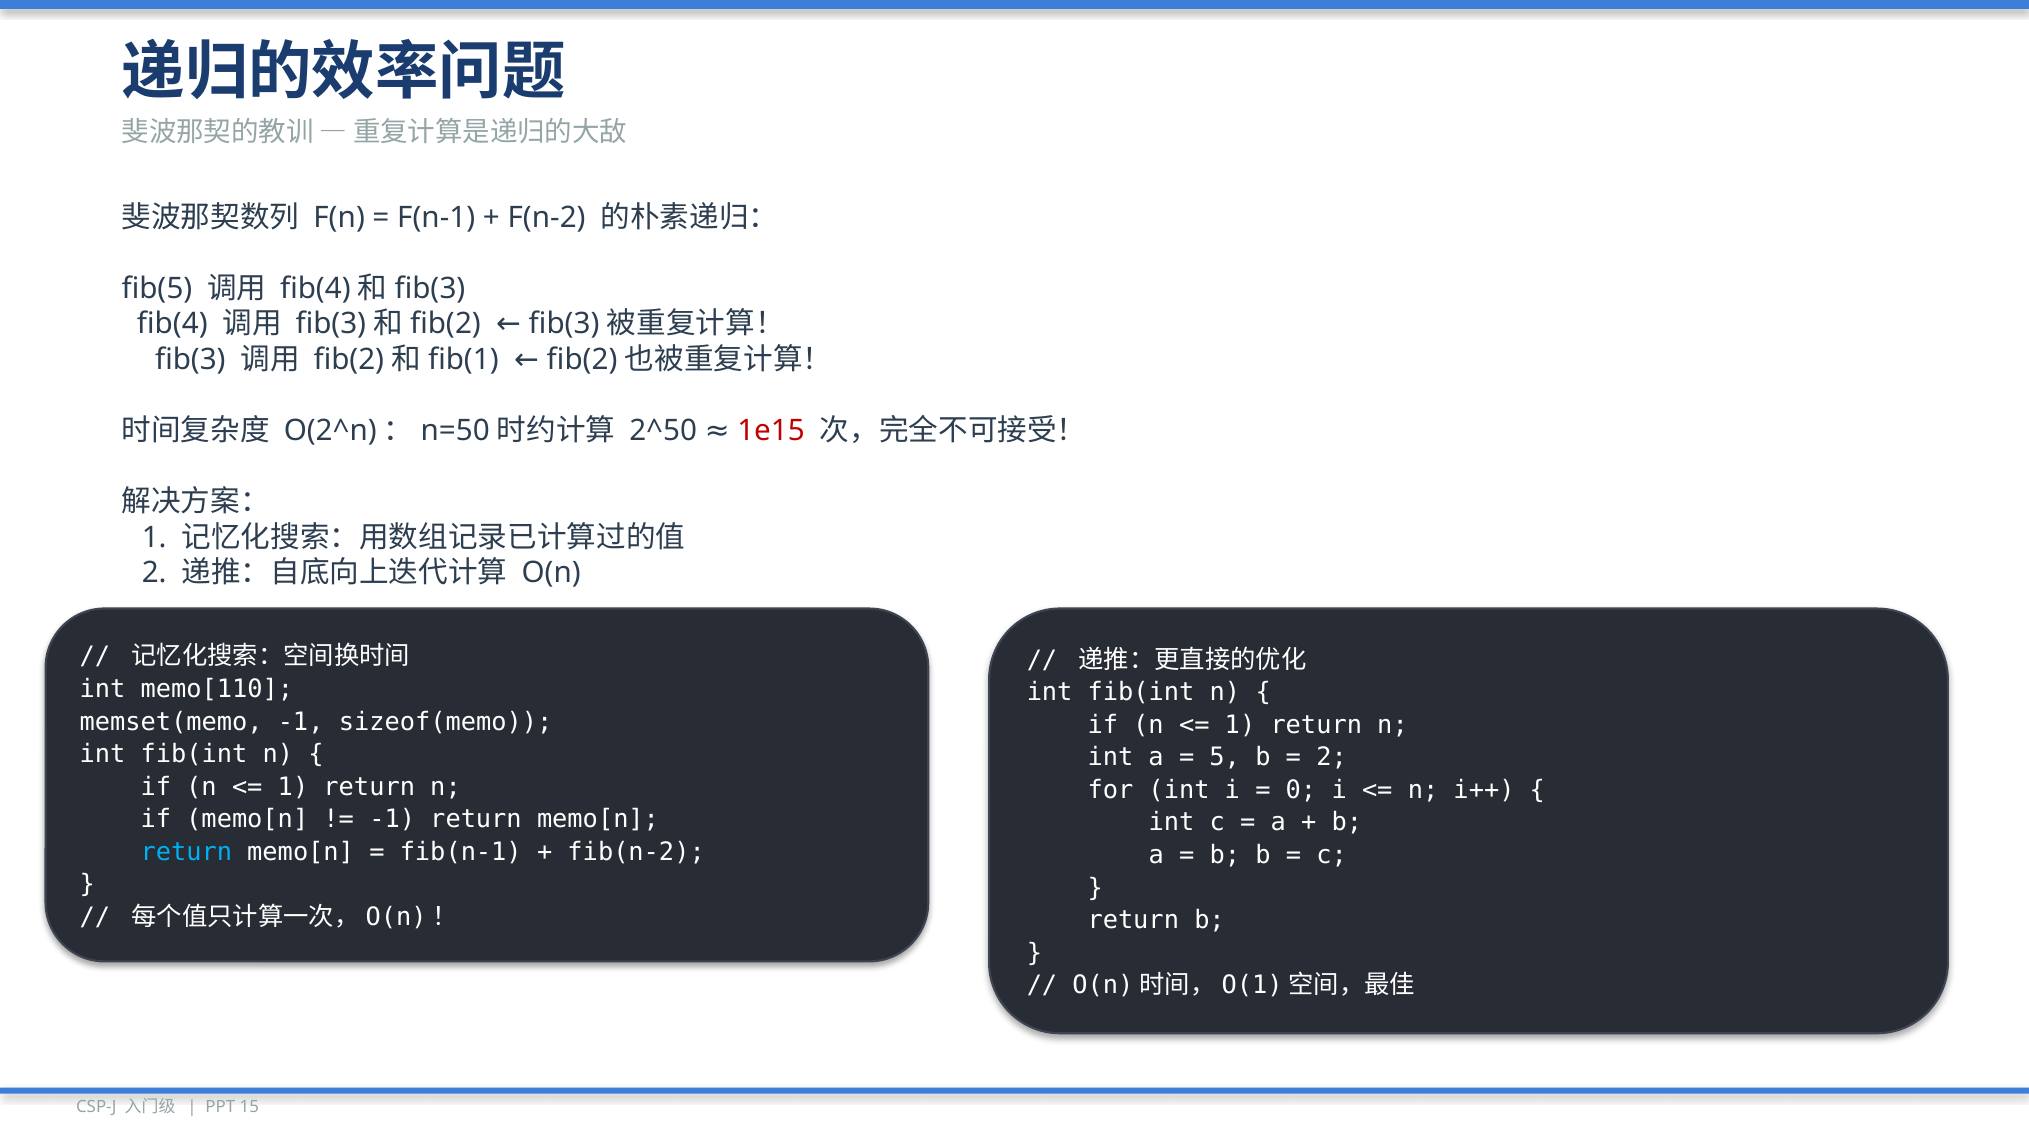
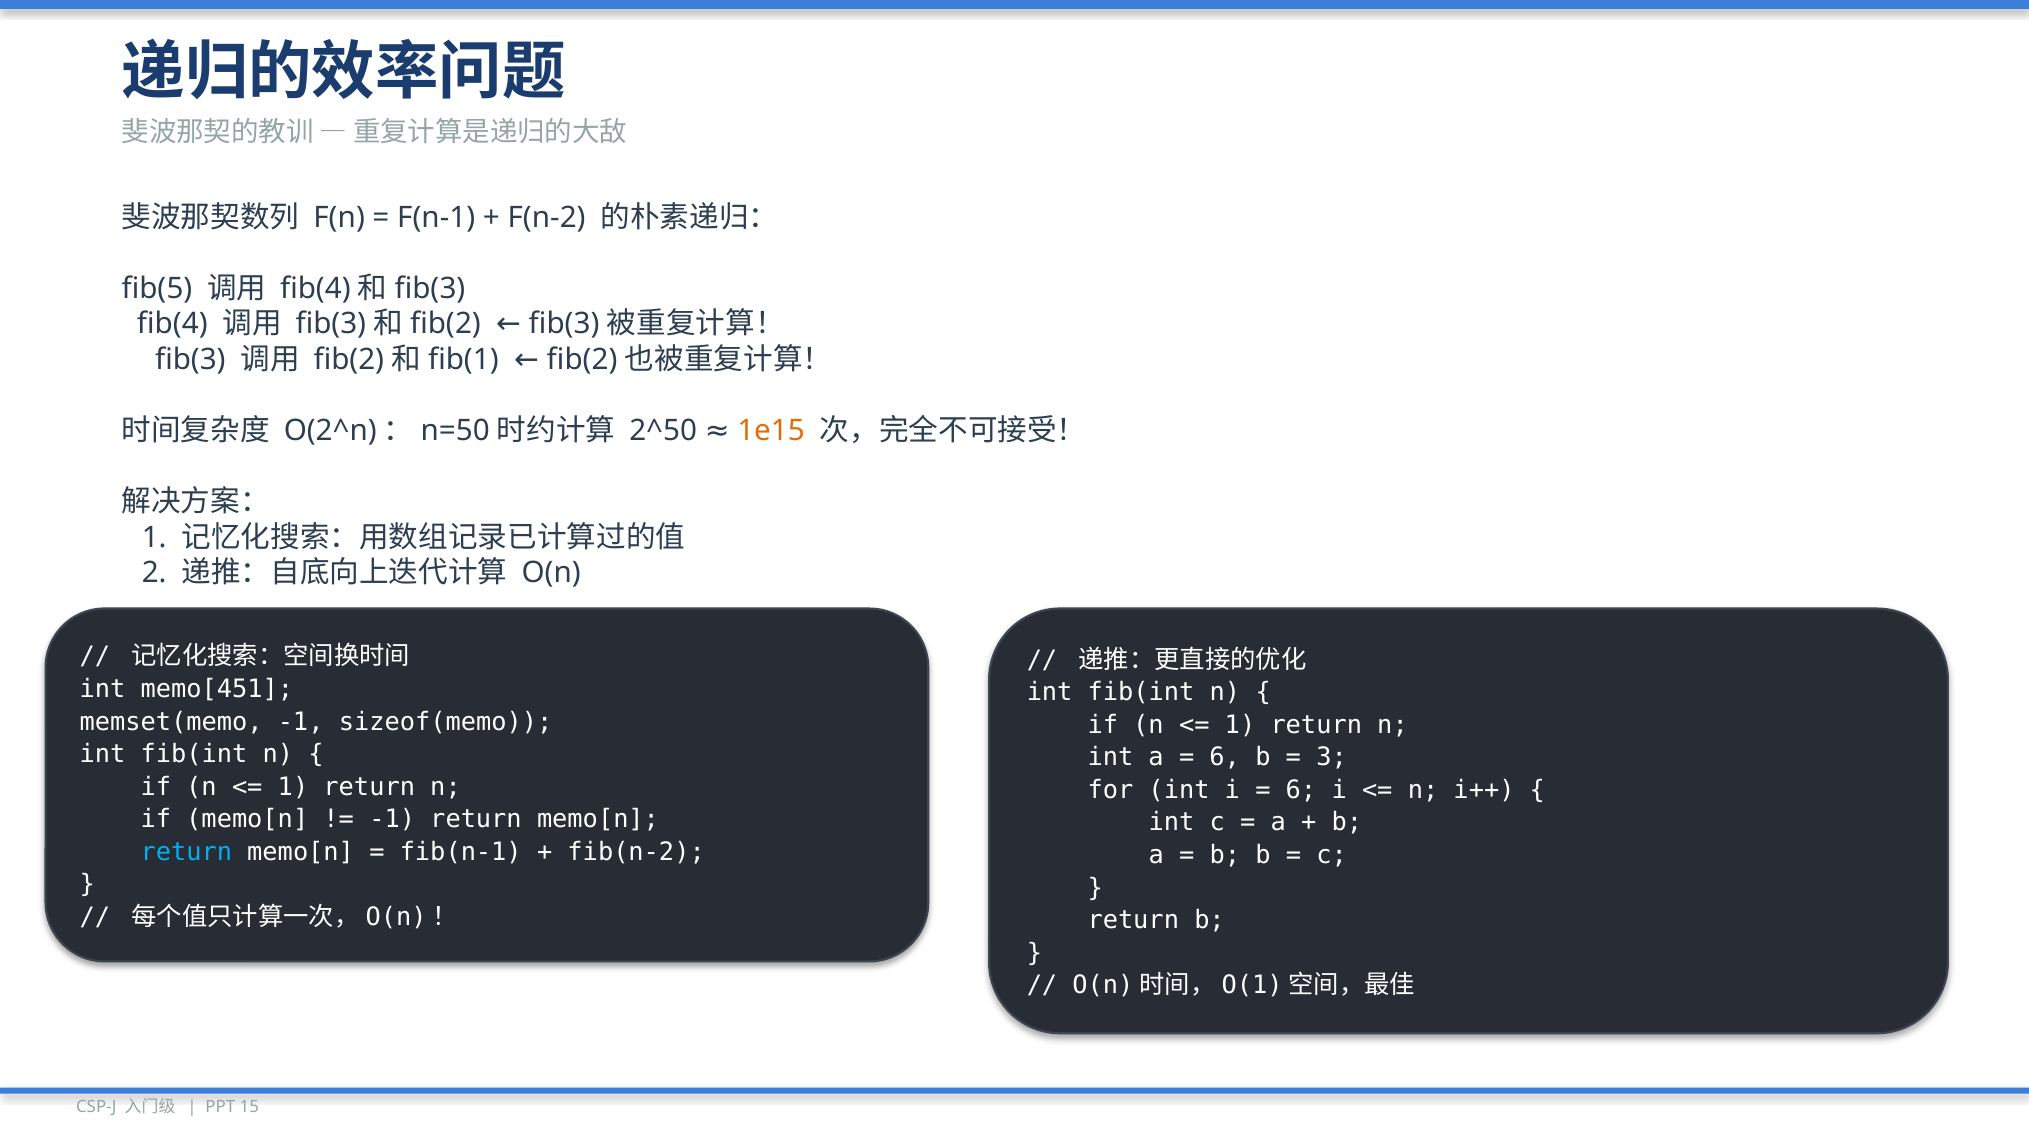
1e15 colour: red -> orange (771, 431)
memo[110: memo[110 -> memo[451 (217, 689)
5: 5 -> 6 (1225, 758)
2: 2 -> 3 (1332, 758)
0: 0 -> 6 (1301, 790)
